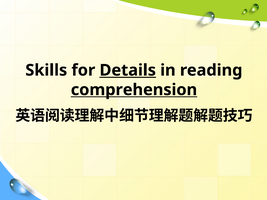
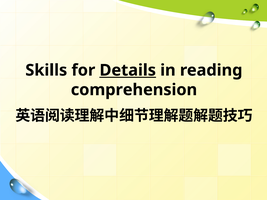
comprehension underline: present -> none (134, 90)
